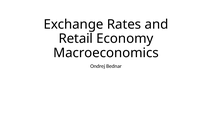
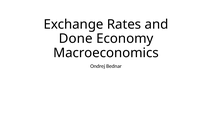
Retail: Retail -> Done (76, 39)
